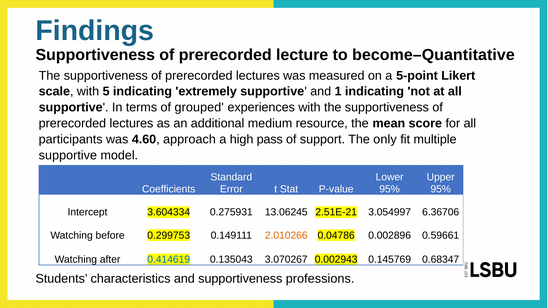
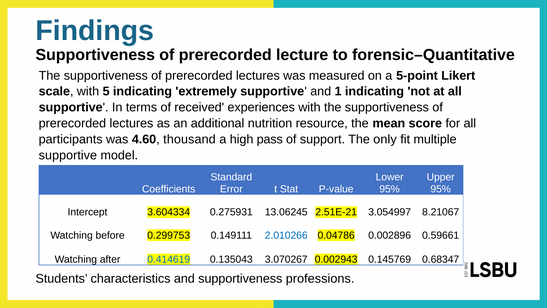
become–Quantitative: become–Quantitative -> forensic–Quantitative (433, 55)
grouped: grouped -> received (199, 107)
medium: medium -> nutrition (270, 123)
approach: approach -> thousand (189, 139)
6.36706: 6.36706 -> 8.21067 (441, 212)
2.010266 colour: orange -> blue (286, 235)
